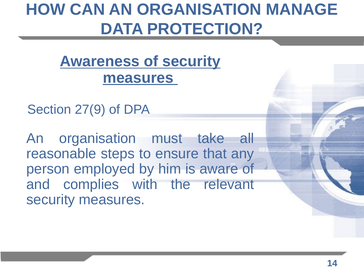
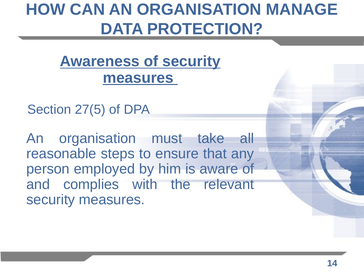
27(9: 27(9 -> 27(5 (90, 110)
